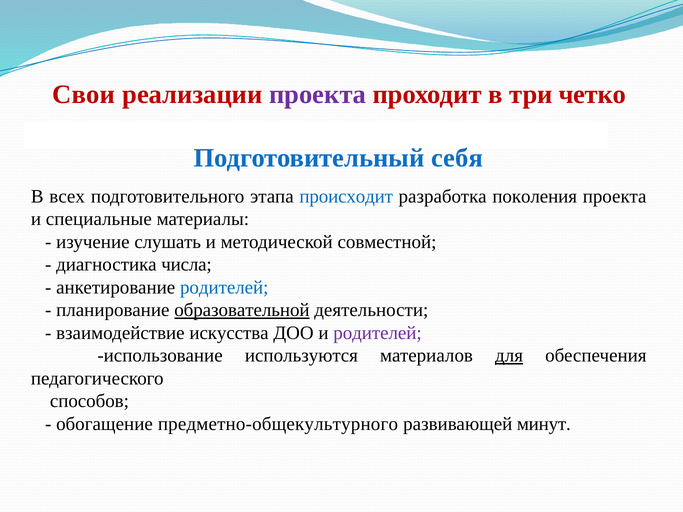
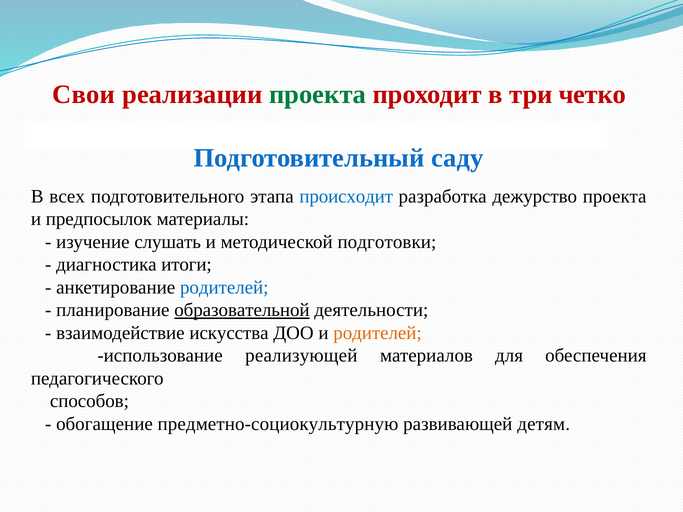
проекта colour: purple -> green (317, 94)
себя: себя -> саду (457, 158)
поколения: поколения -> дежурство (535, 196)
специальные: специальные -> предпосылок (99, 219)
совместной: совместной -> подготовки (387, 242)
числа: числа -> итоги (187, 265)
родителей colour: purple -> orange (378, 333)
используются: используются -> реализующей (301, 356)
для underline: present -> none (509, 356)
предметно-общекультурного: предметно-общекультурного -> предметно-социокультурную (278, 424)
минут: минут -> детям (544, 424)
